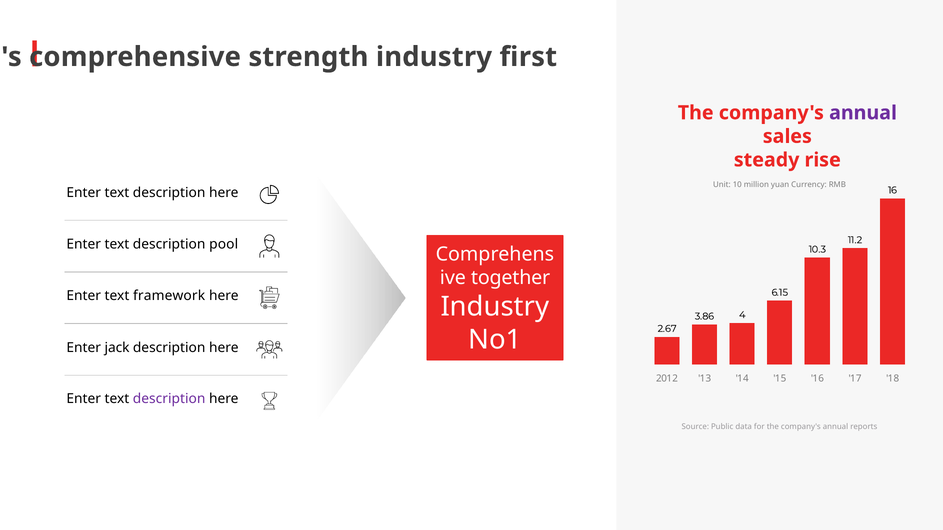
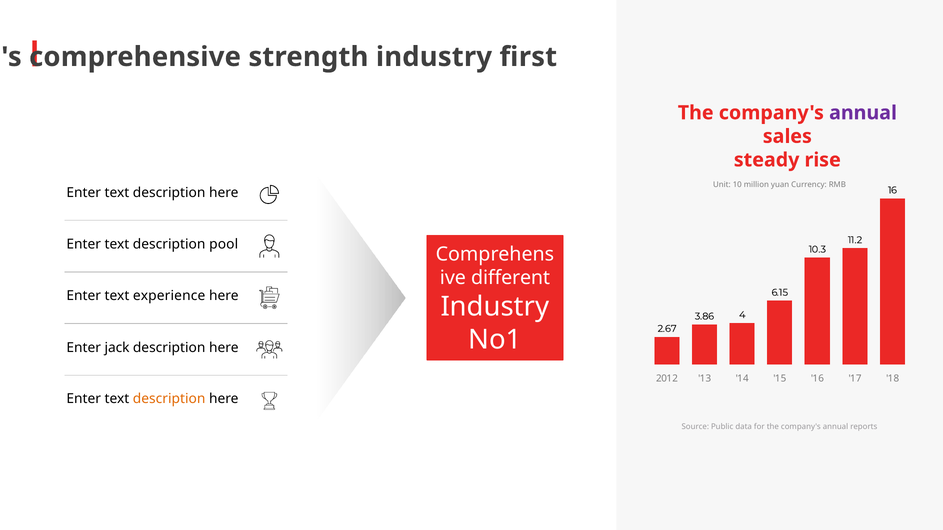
together: together -> different (511, 278)
framework: framework -> experience (169, 296)
description colour: purple -> orange (169, 399)
